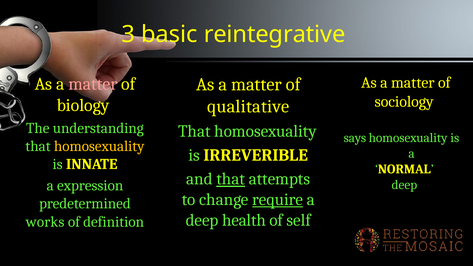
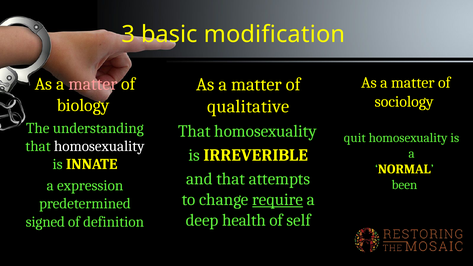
reintegrative: reintegrative -> modification (274, 34)
says: says -> quit (355, 138)
homosexuality colour: yellow -> white (99, 146)
that underline: present -> none (231, 179)
deep: deep -> been (404, 185)
works: works -> signed (45, 222)
